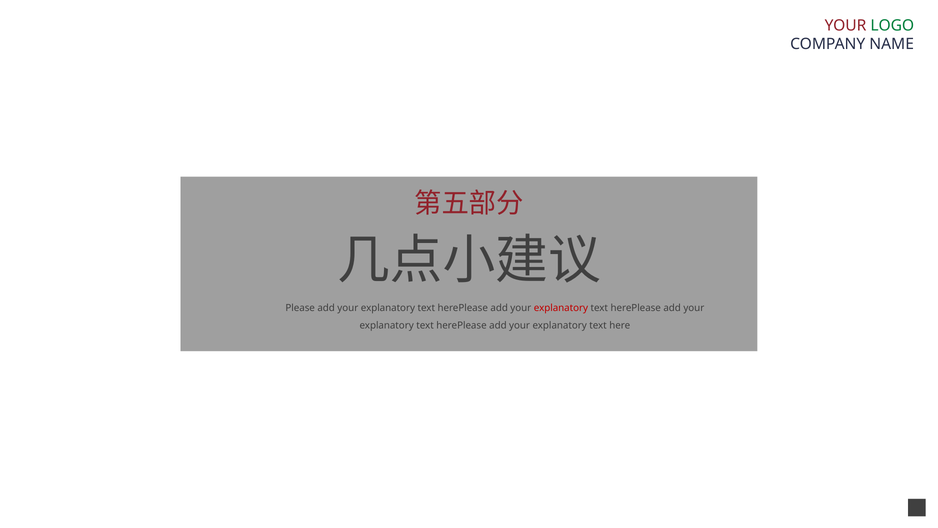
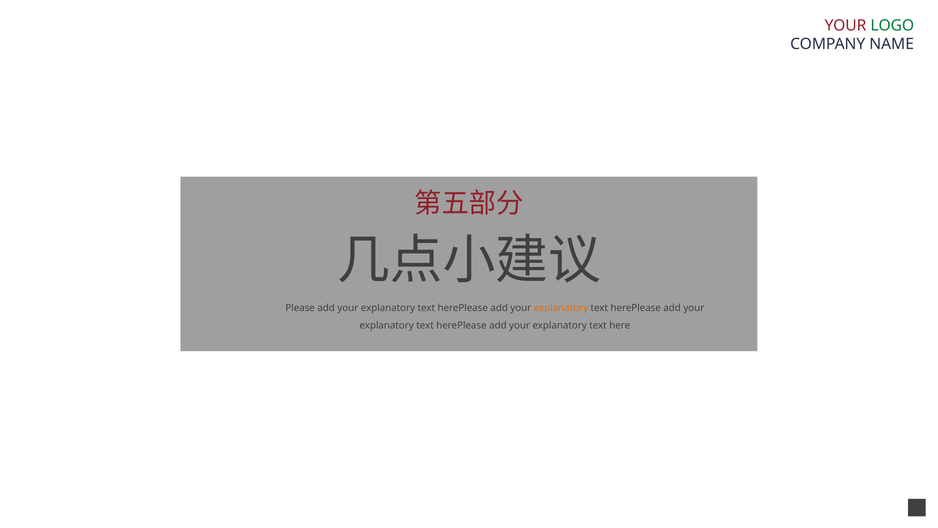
explanatory colour: red -> orange (561, 308)
